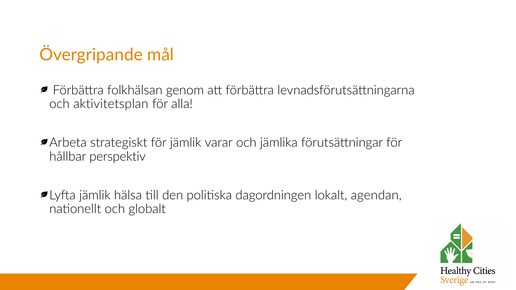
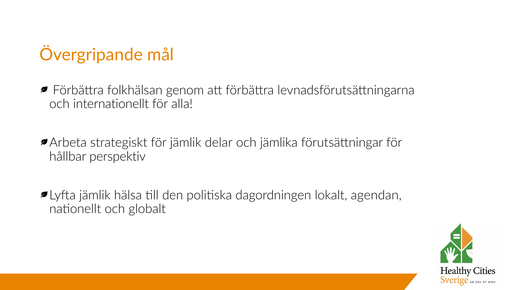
aktivitetsplan: aktivitetsplan -> internationellt (111, 104)
varar: varar -> delar (219, 143)
